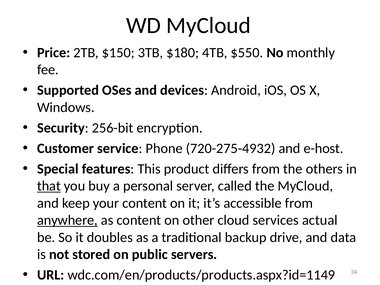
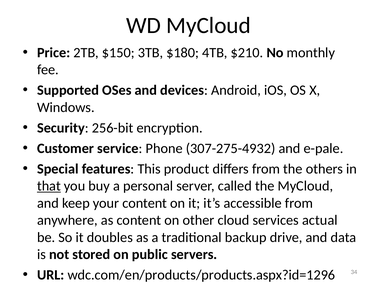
$550: $550 -> $210 (247, 53)
720-275-4932: 720-275-4932 -> 307-275-4932 (231, 148)
e-host: e-host -> e-pale (323, 148)
anywhere underline: present -> none (67, 220)
wdc.com/en/products/products.aspx?id=1149: wdc.com/en/products/products.aspx?id=1149 -> wdc.com/en/products/products.aspx?id=1296 (201, 275)
